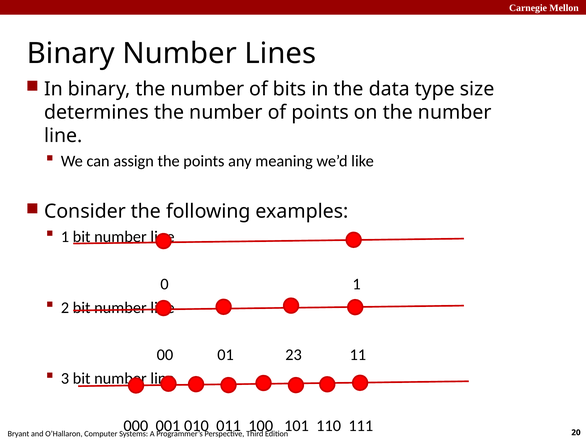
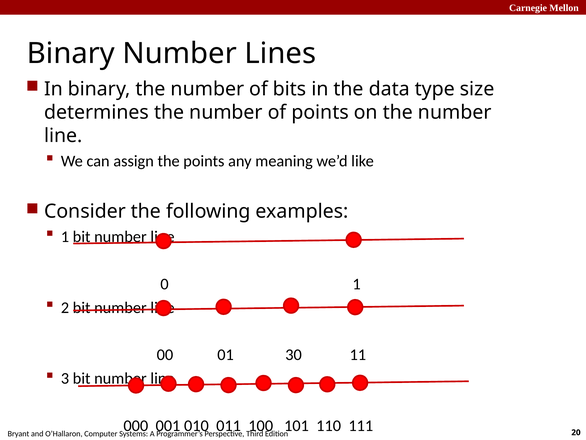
23: 23 -> 30 (294, 355)
